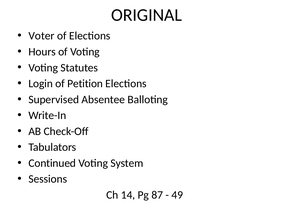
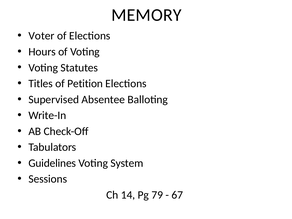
ORIGINAL: ORIGINAL -> MEMORY (146, 15)
Login: Login -> Titles (41, 84)
Continued: Continued -> Guidelines (52, 163)
87: 87 -> 79 (157, 195)
49: 49 -> 67 (177, 195)
